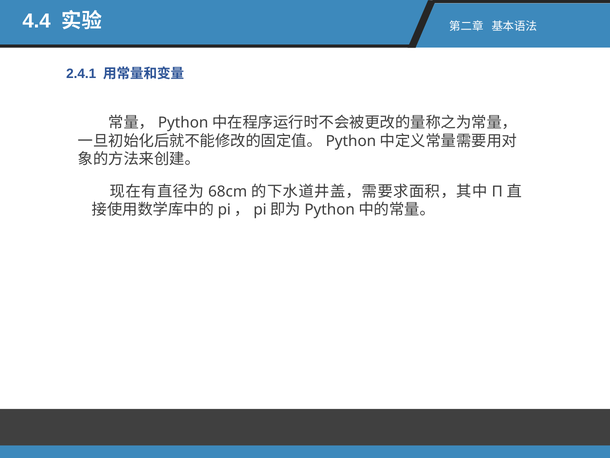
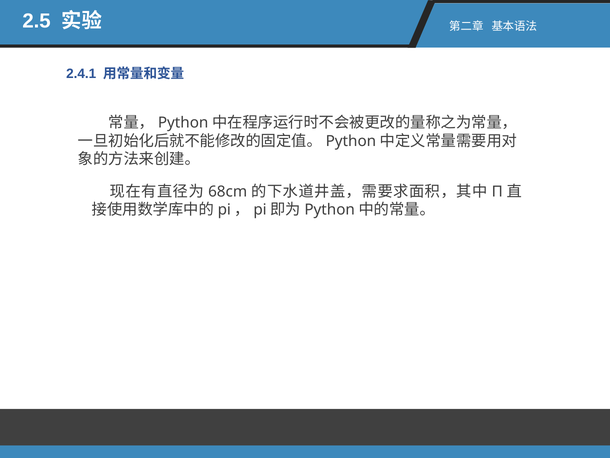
4.4: 4.4 -> 2.5 (37, 21)
